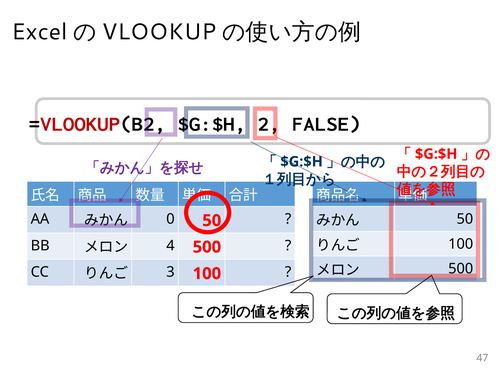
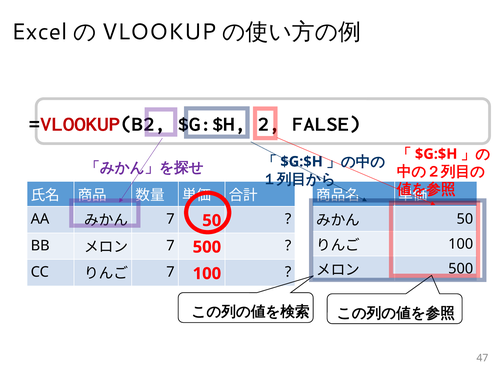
0: 0 -> 7 (170, 219)
4: 4 -> 7 (170, 246)
3: 3 -> 7 (170, 272)
